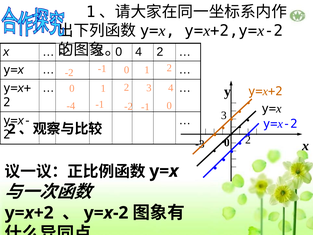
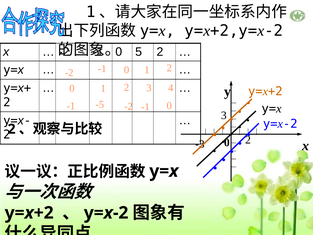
4: 4 -> 5 (139, 52)
-1: -1 -> -5 (100, 104)
-4: -4 -> -1 (71, 106)
